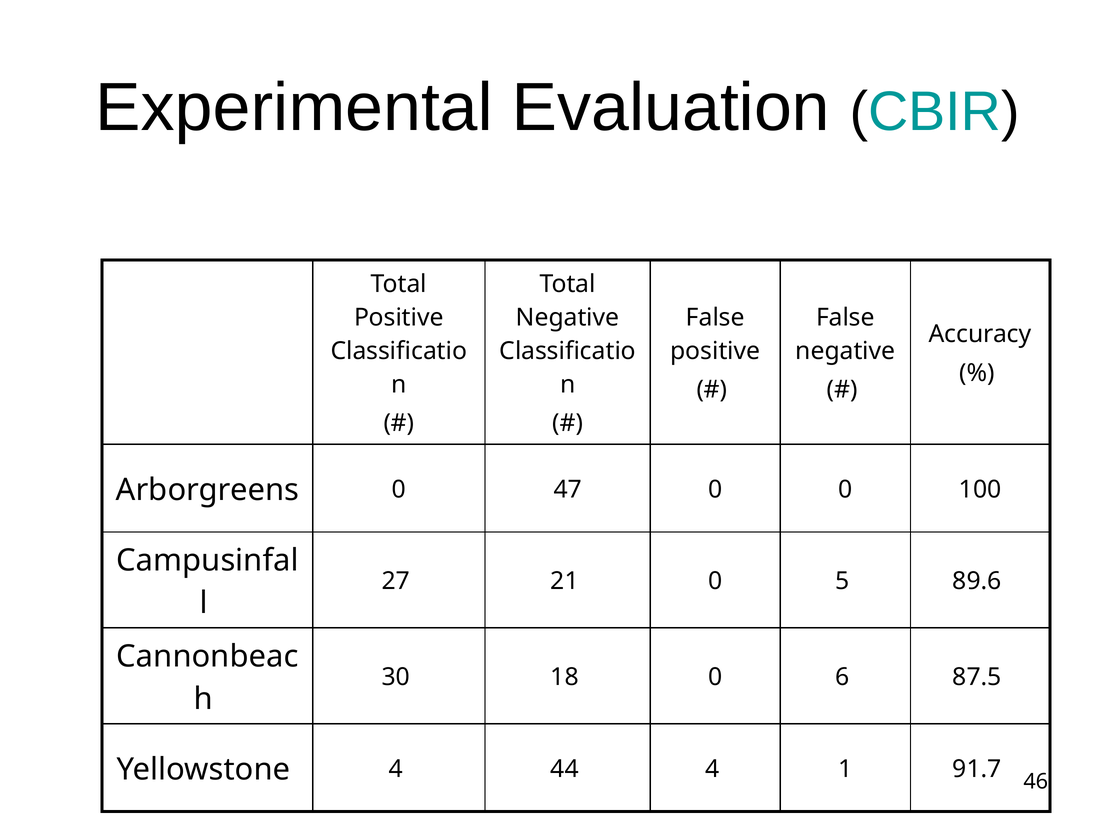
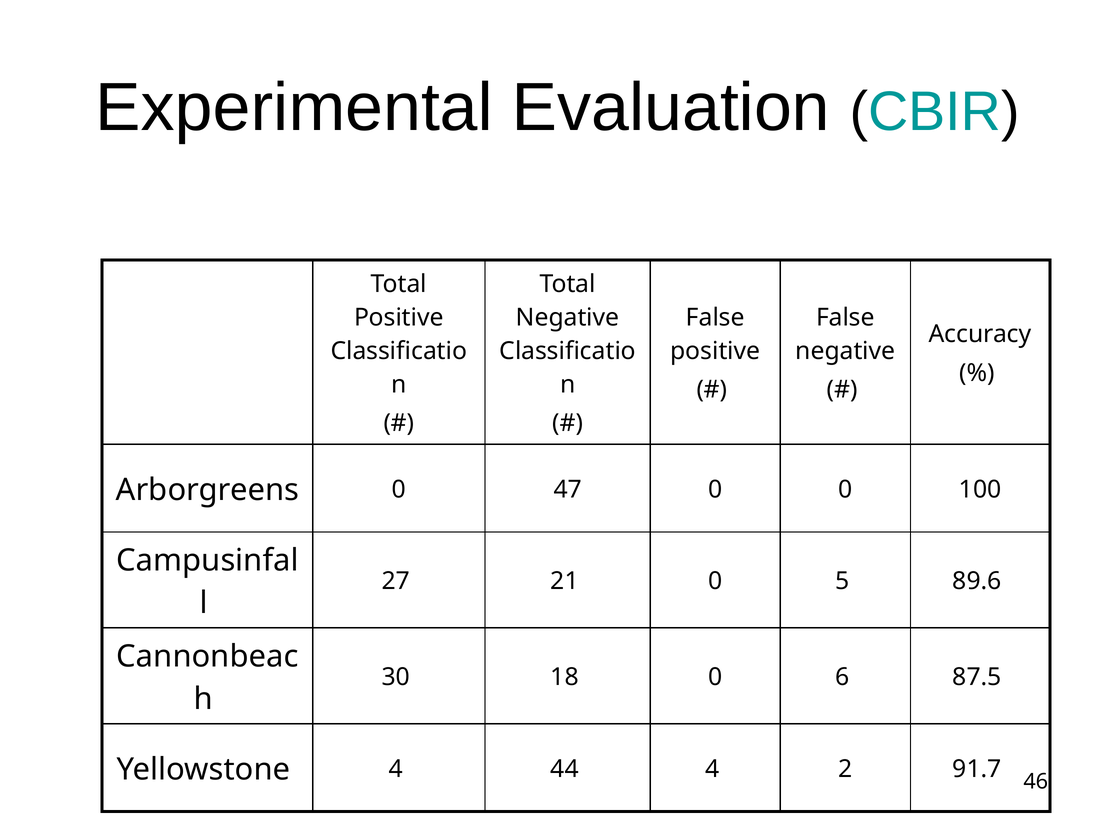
1: 1 -> 2 (845, 769)
